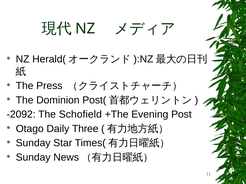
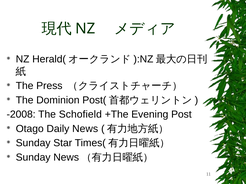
-2092: -2092 -> -2008 (21, 115)
Daily Three: Three -> News (85, 129)
